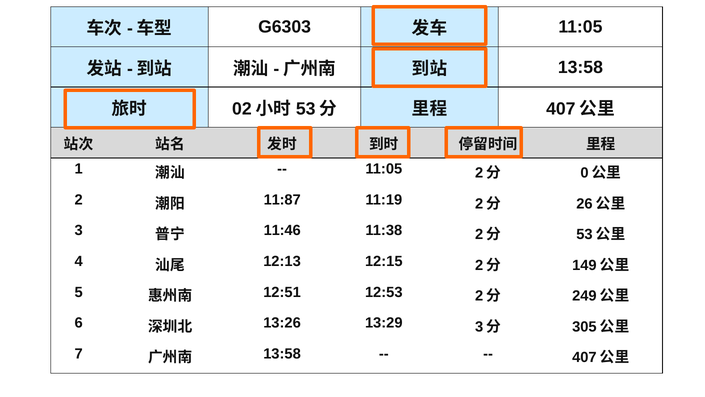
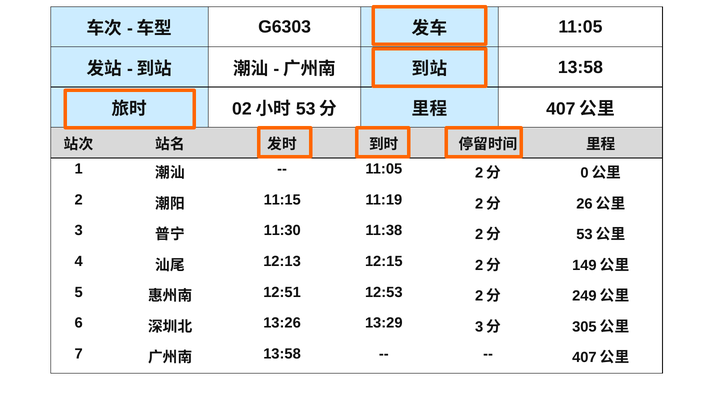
11:87: 11:87 -> 11:15 (282, 200)
11:46: 11:46 -> 11:30 (282, 230)
